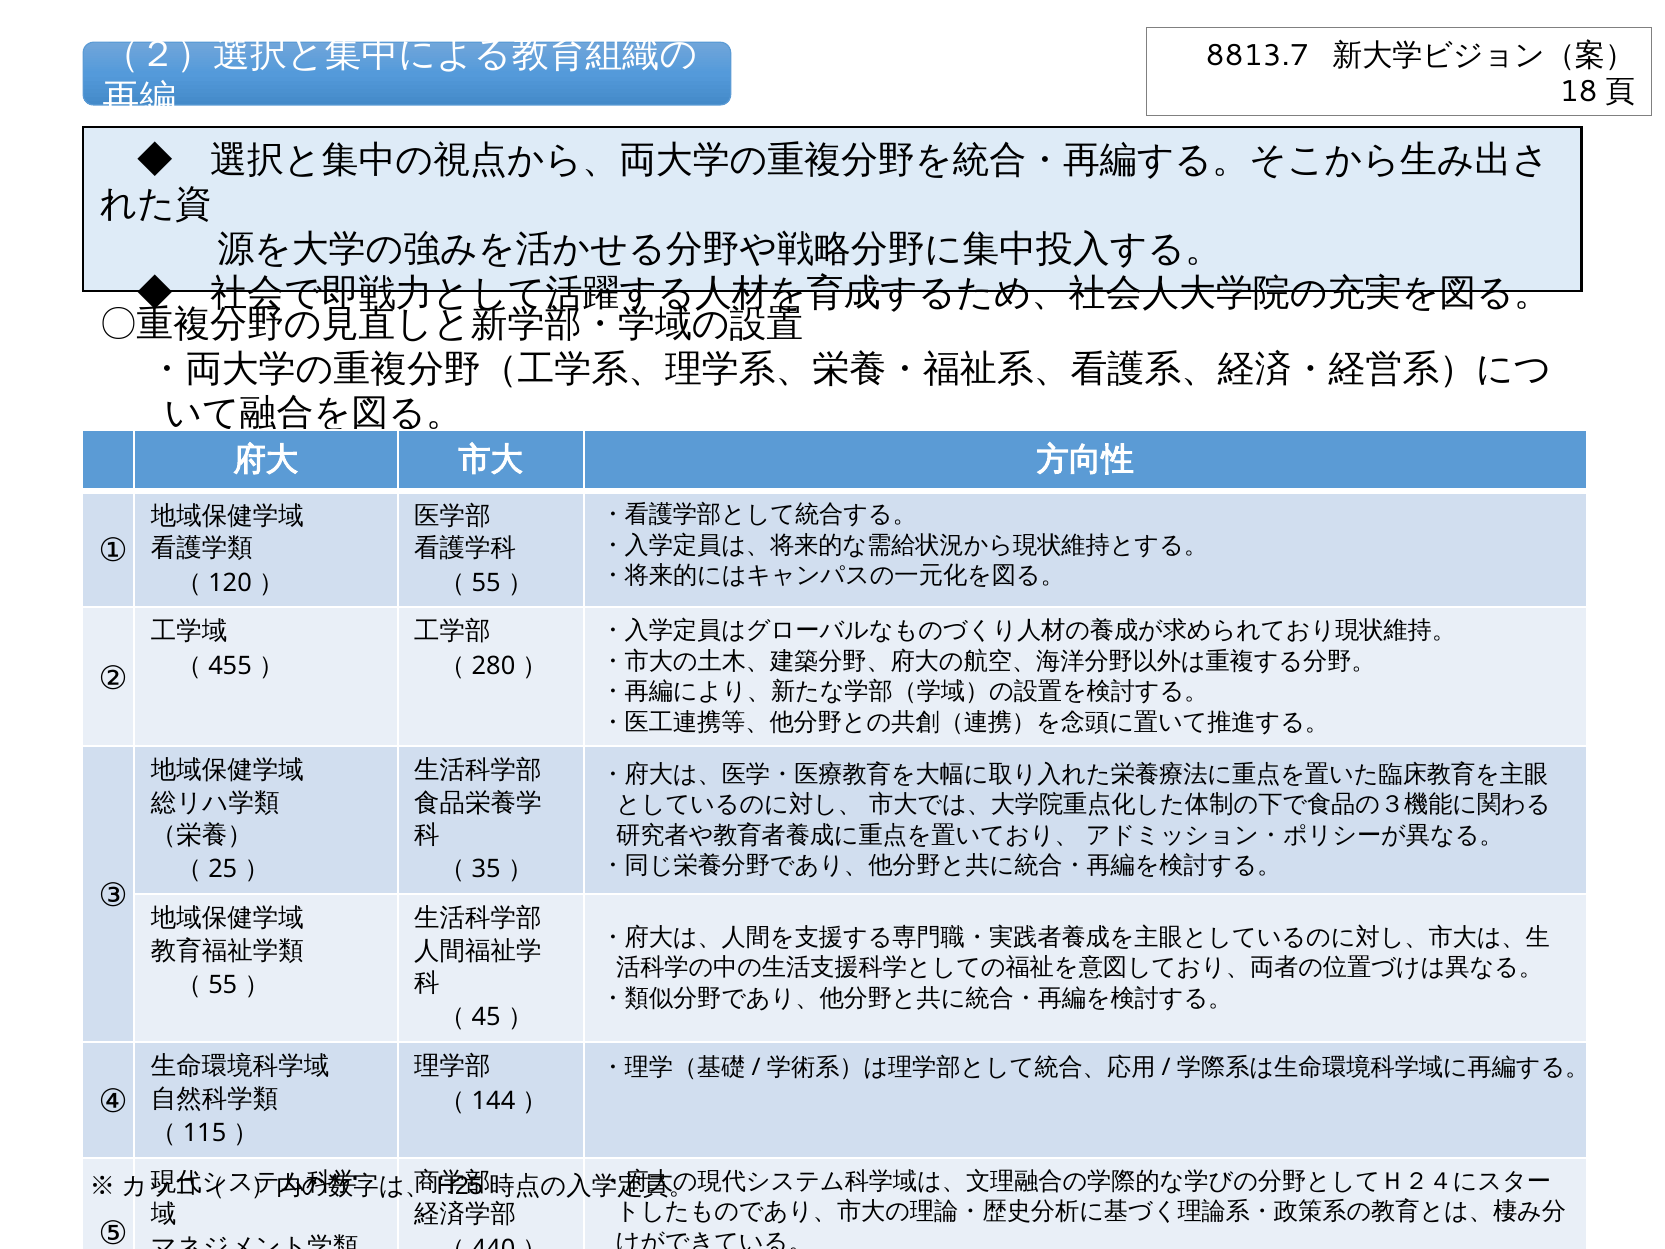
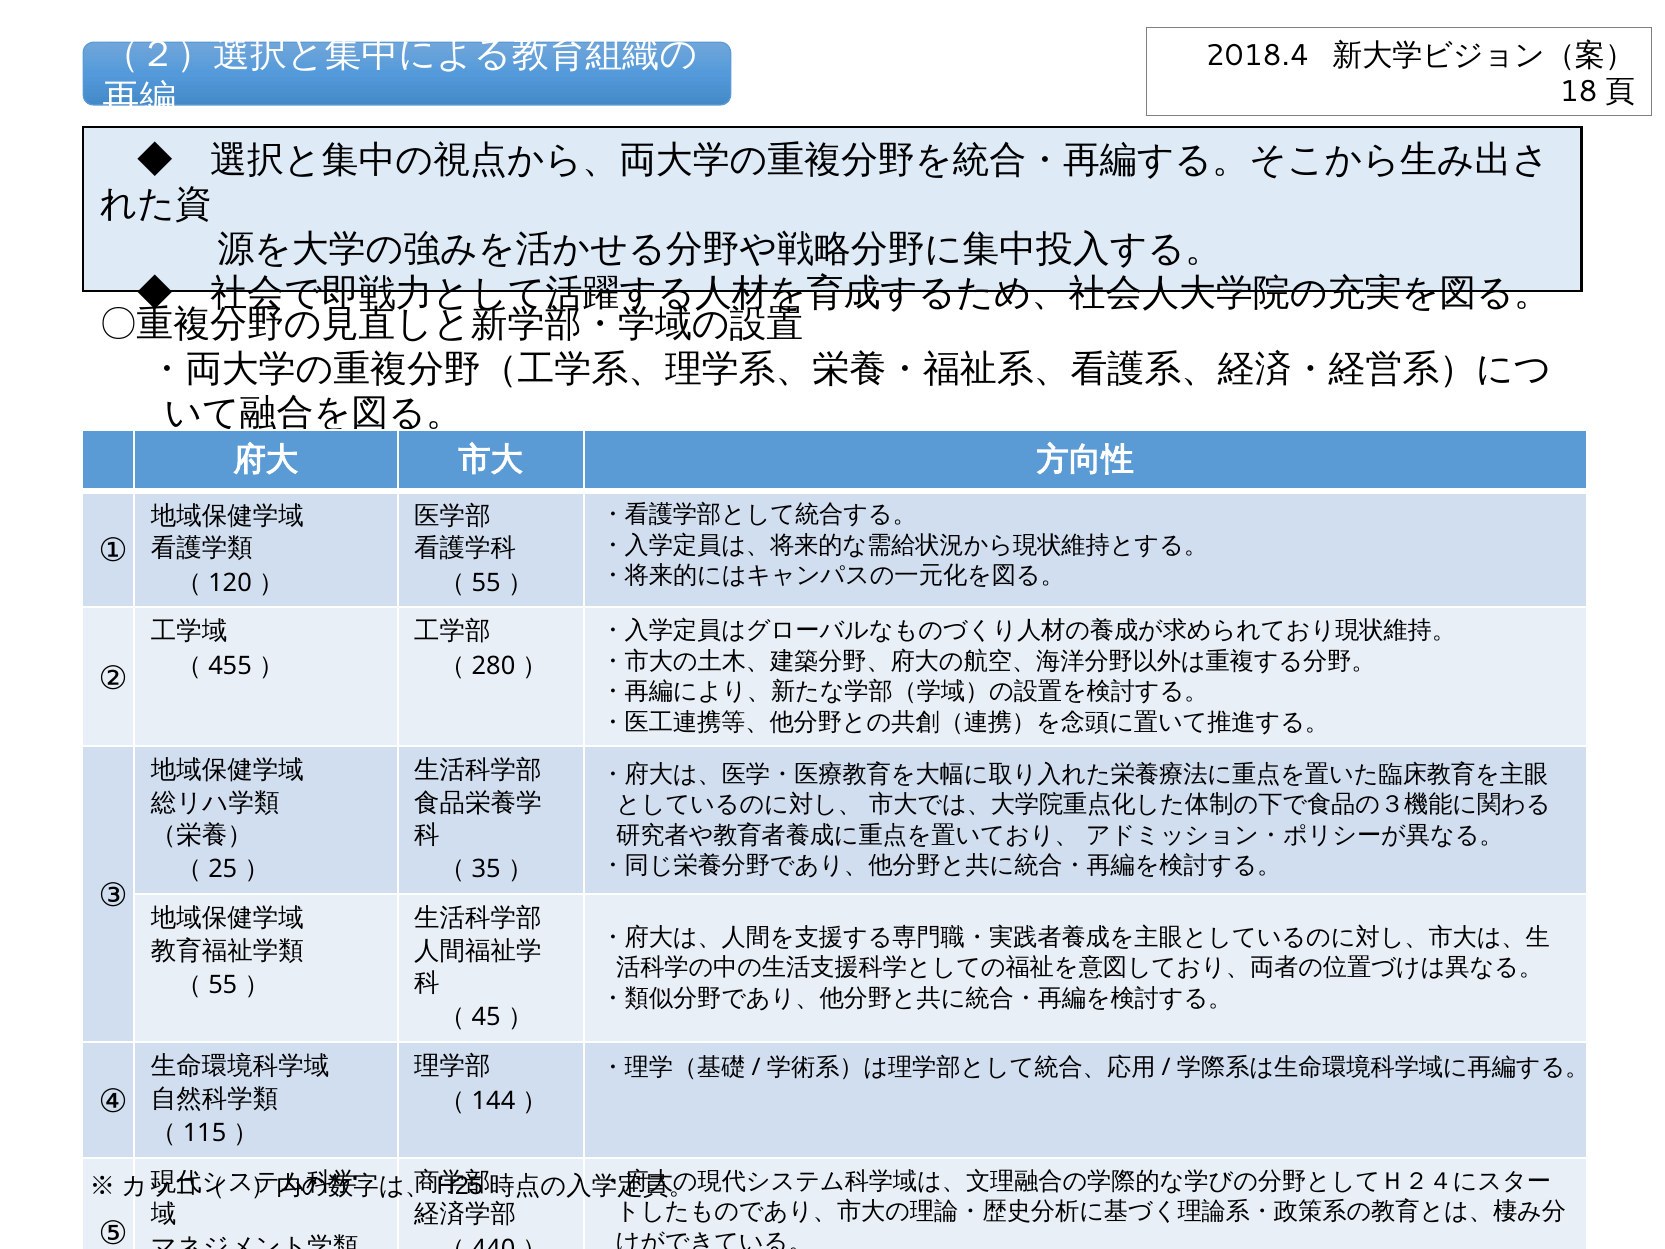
8813.7: 8813.7 -> 2018.4 (1257, 56)
